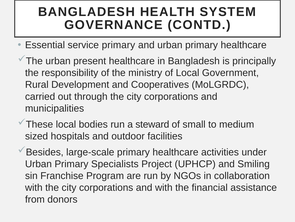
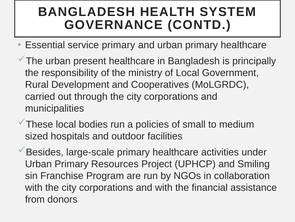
steward: steward -> policies (152, 124)
Specialists: Specialists -> Resources (115, 163)
